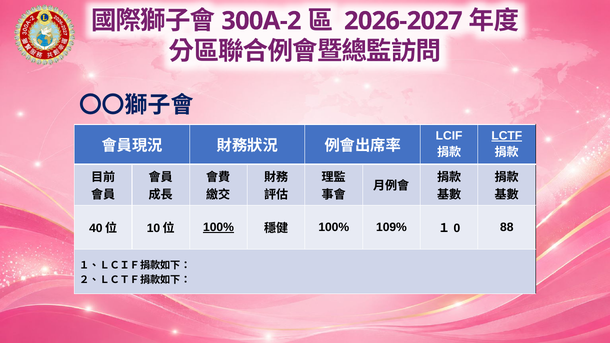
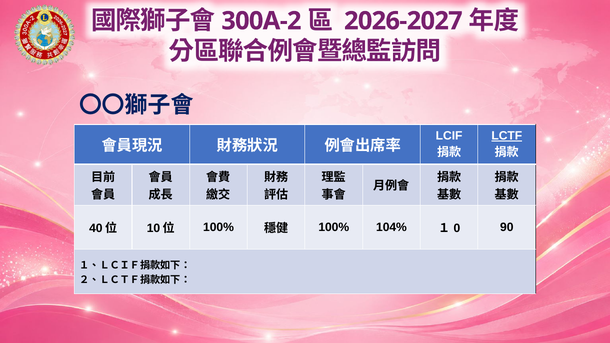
100% underline: present -> none (218, 228)
109%: 109% -> 104% (391, 228)
88: 88 -> 90 (507, 228)
